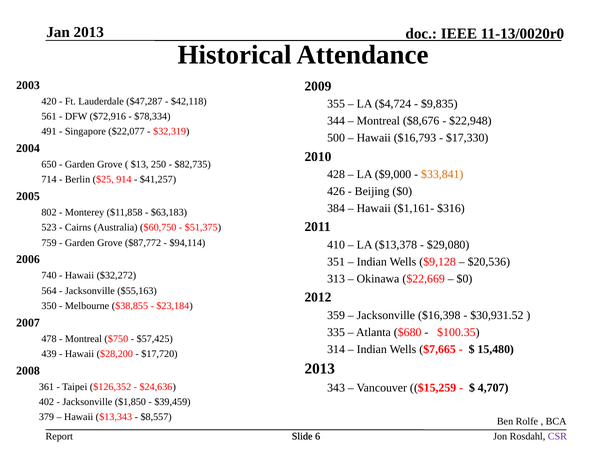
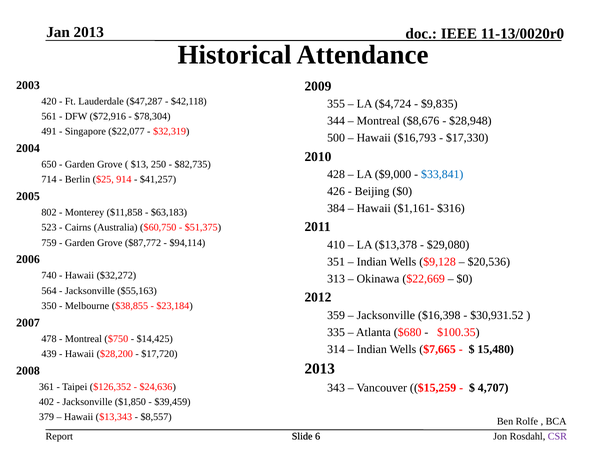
$78,334: $78,334 -> $78,304 (152, 116)
$22,948: $22,948 -> $28,948 (470, 121)
$33,841 colour: orange -> blue (442, 175)
$57,425: $57,425 -> $14,425 (155, 339)
